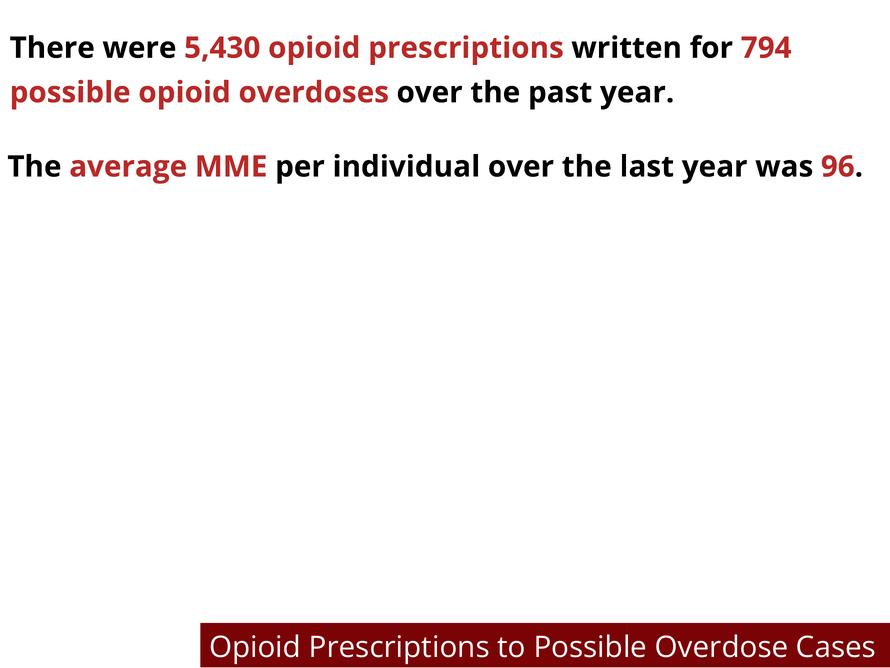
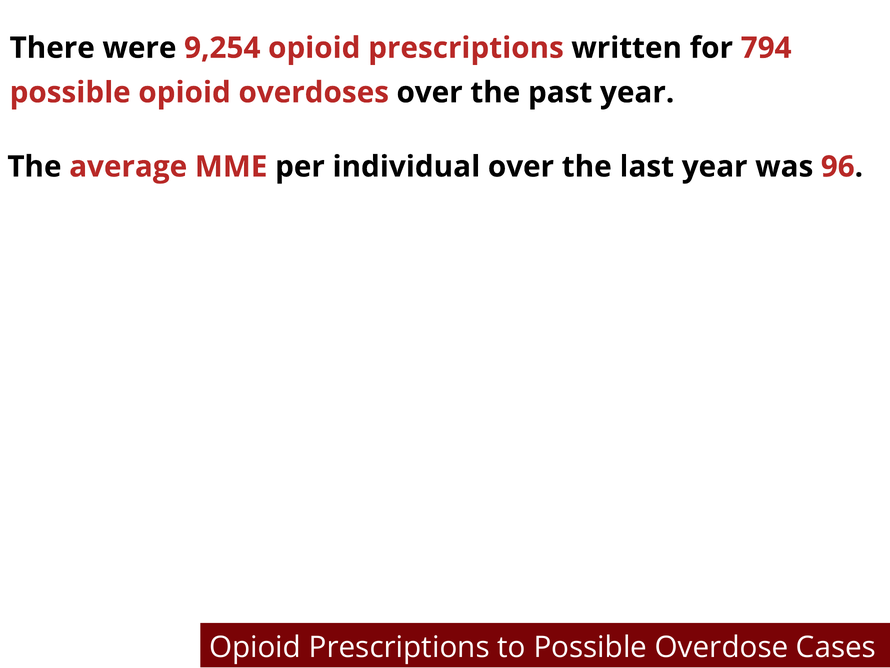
5,430: 5,430 -> 9,254 (222, 48)
